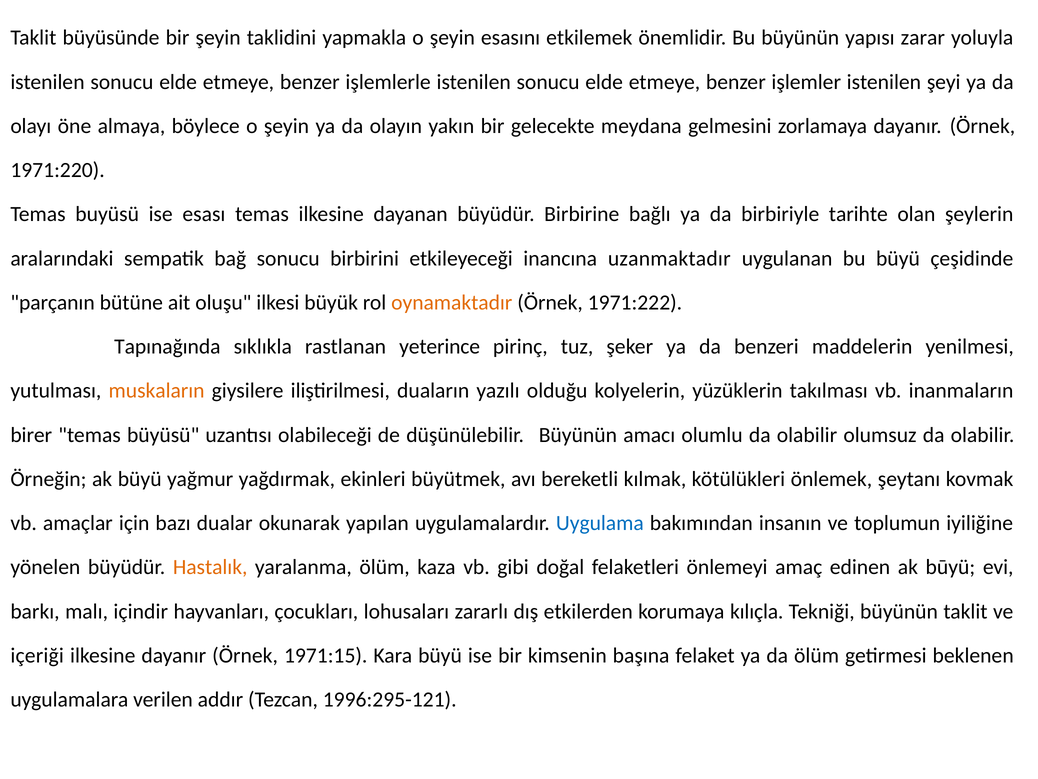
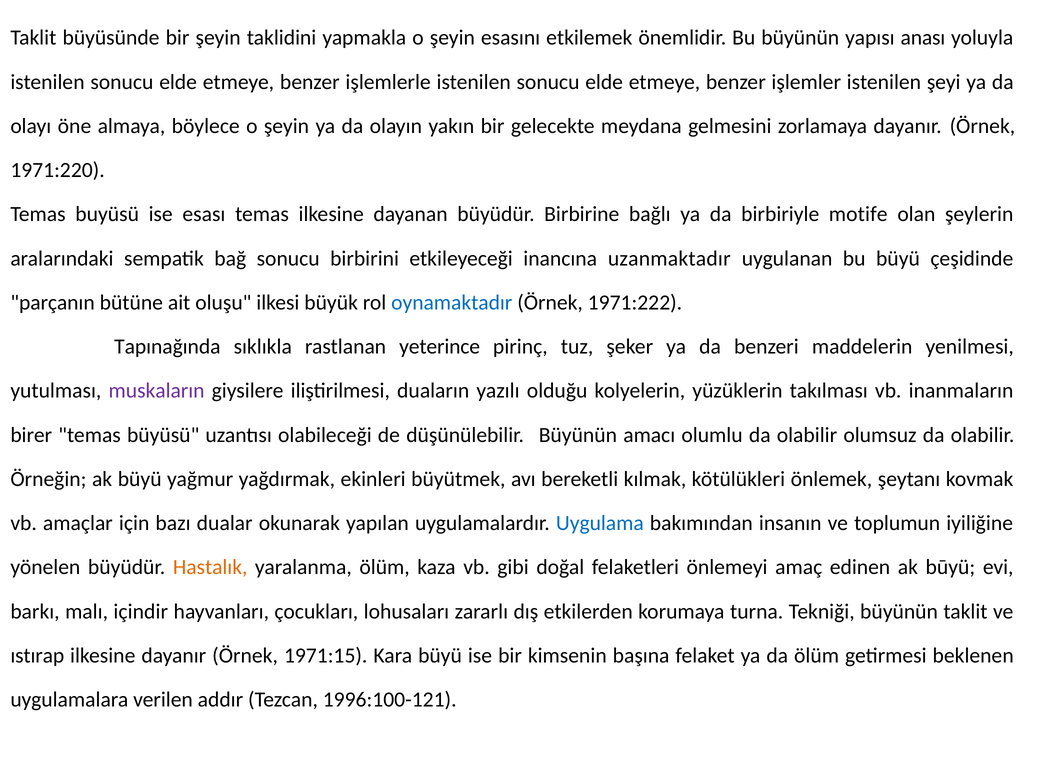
zarar: zarar -> anası (923, 38)
tarihte: tarihte -> motife (858, 214)
oynamaktadır colour: orange -> blue (452, 302)
muskaların colour: orange -> purple (157, 391)
kılıçla: kılıçla -> turna (757, 611)
içeriği: içeriği -> ıstırap (37, 655)
1996:295-121: 1996:295-121 -> 1996:100-121 (390, 699)
